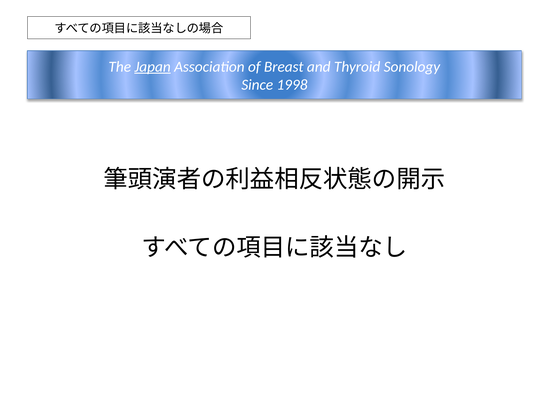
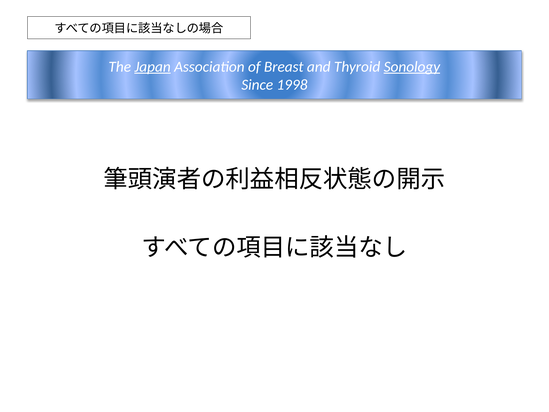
Sonology underline: none -> present (412, 67)
